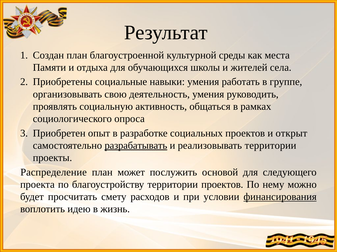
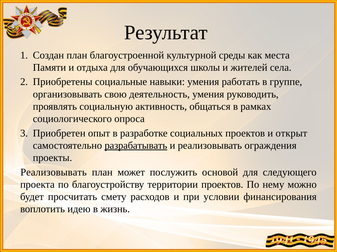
реализовывать территории: территории -> ограждения (271, 146)
Распределение: Распределение -> Реализовывать (54, 173)
финансирования underline: present -> none (280, 197)
